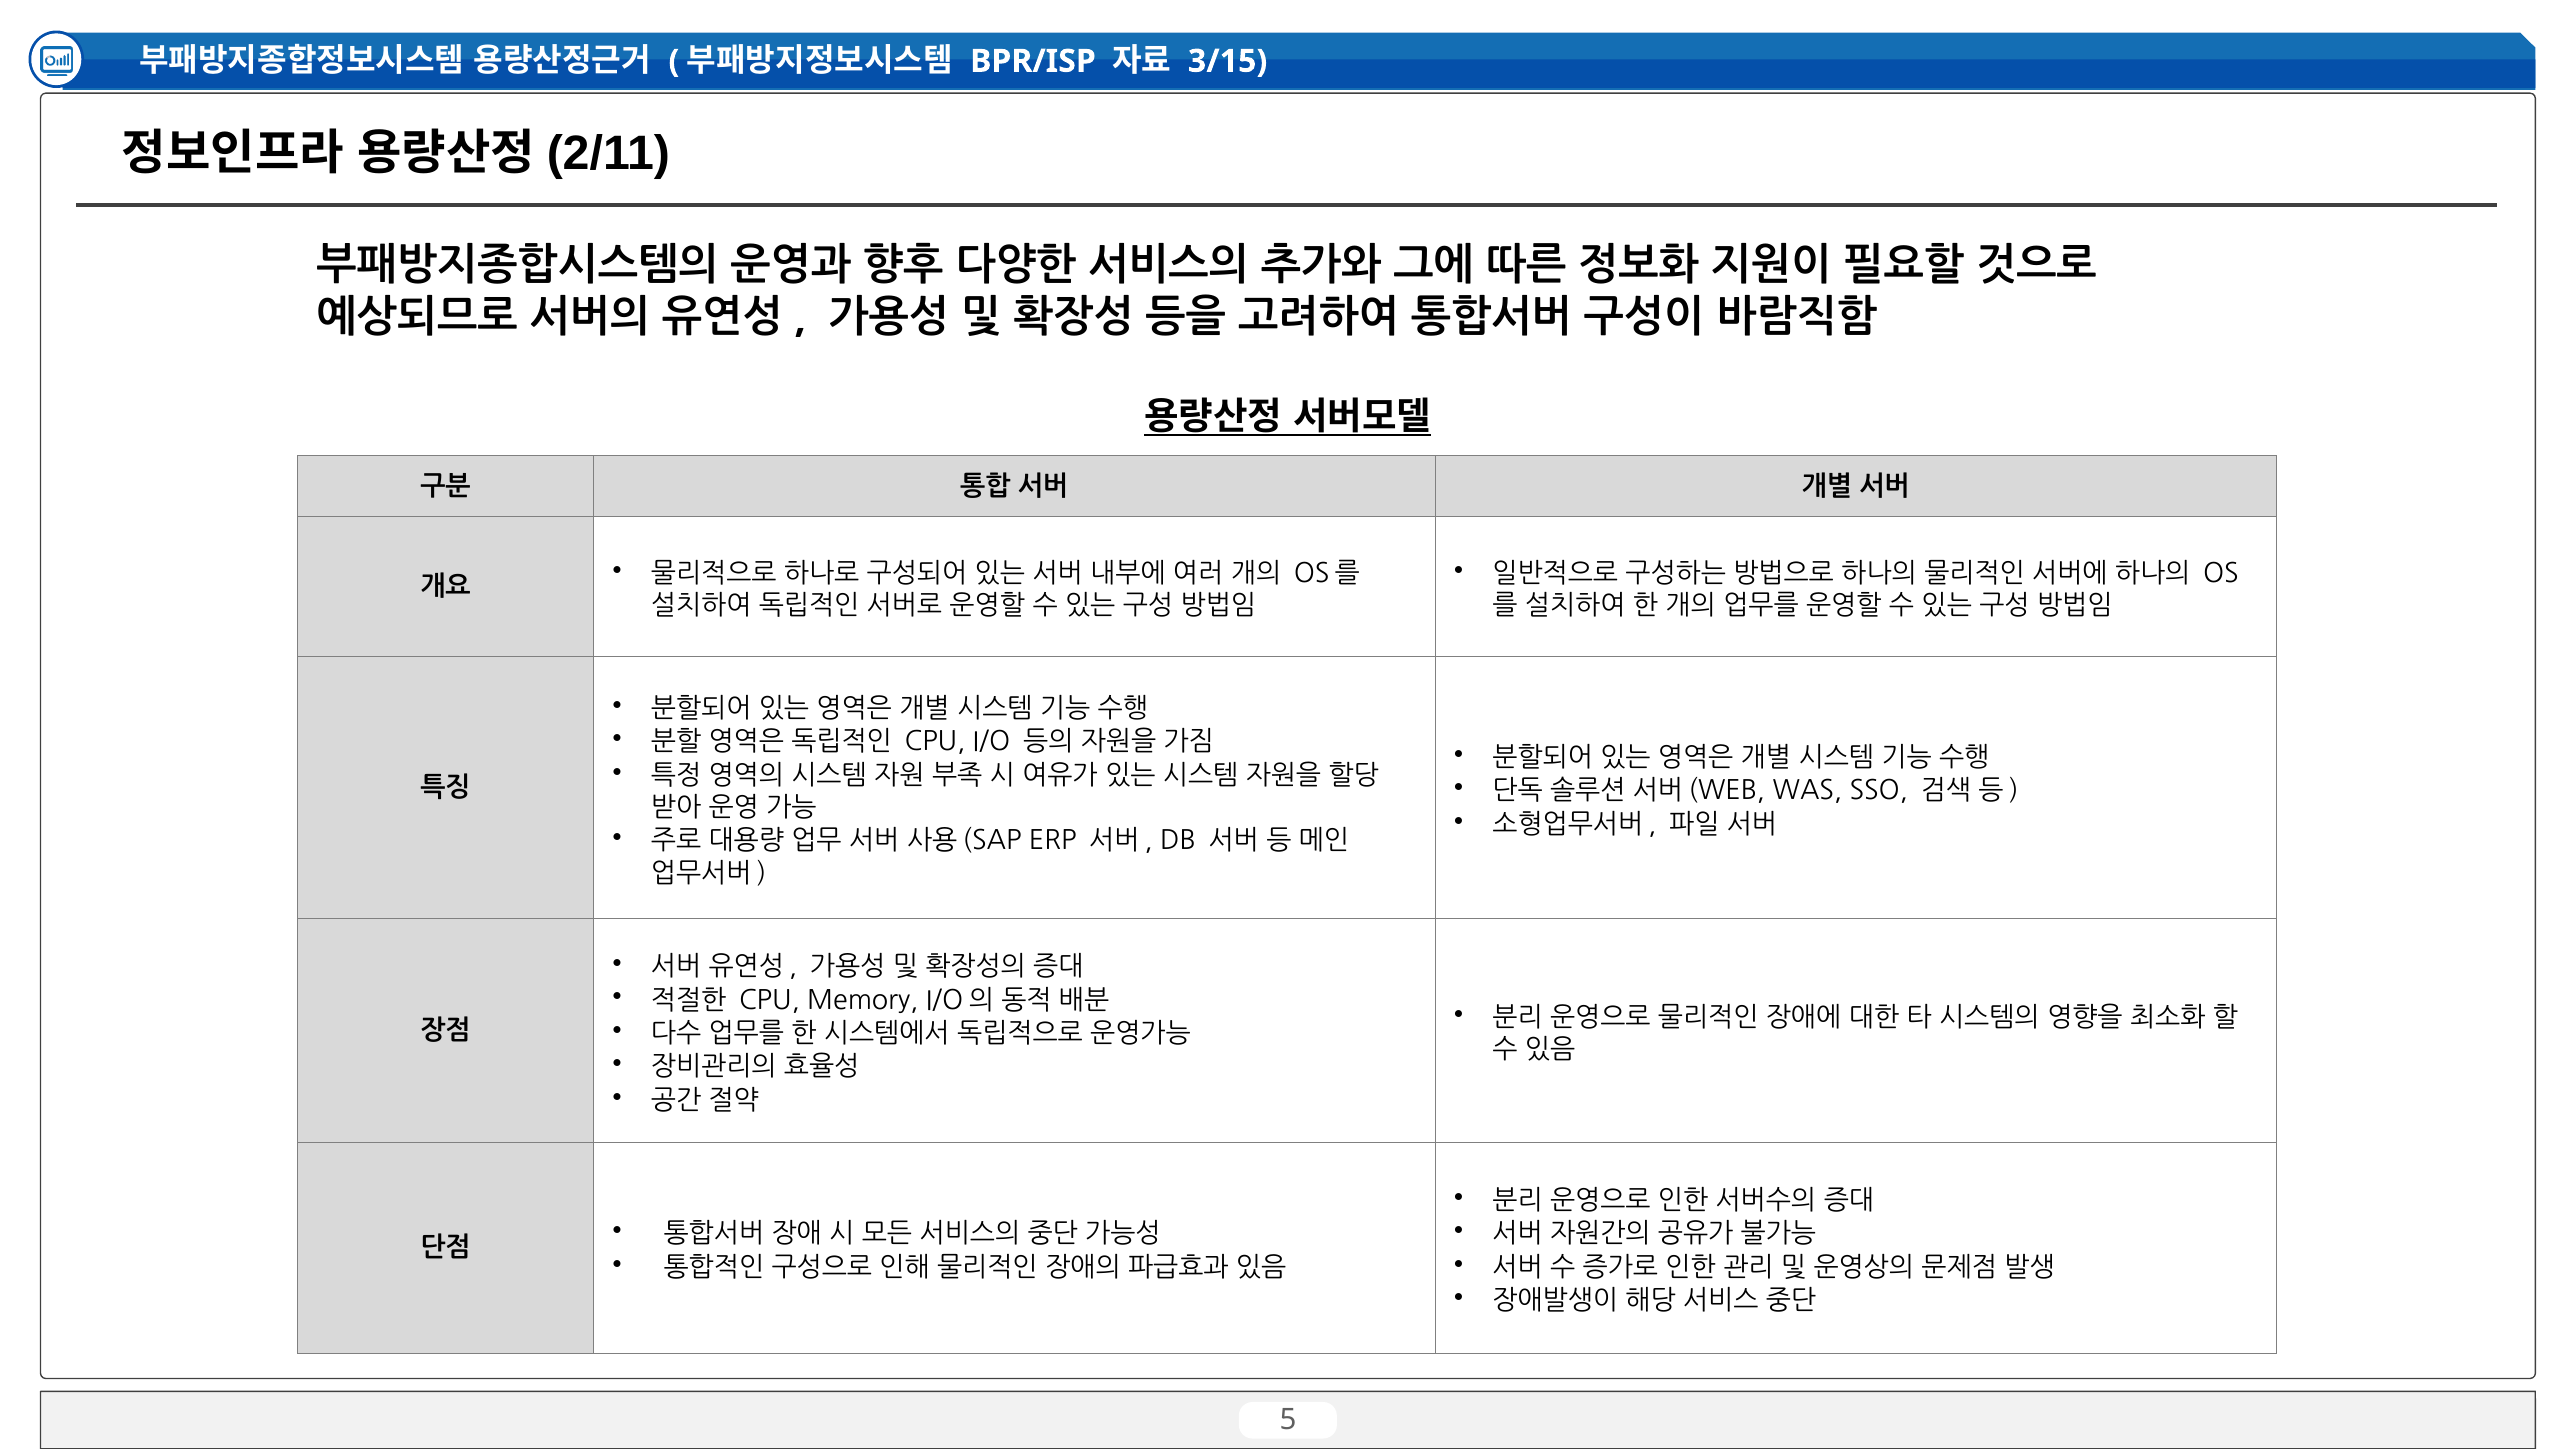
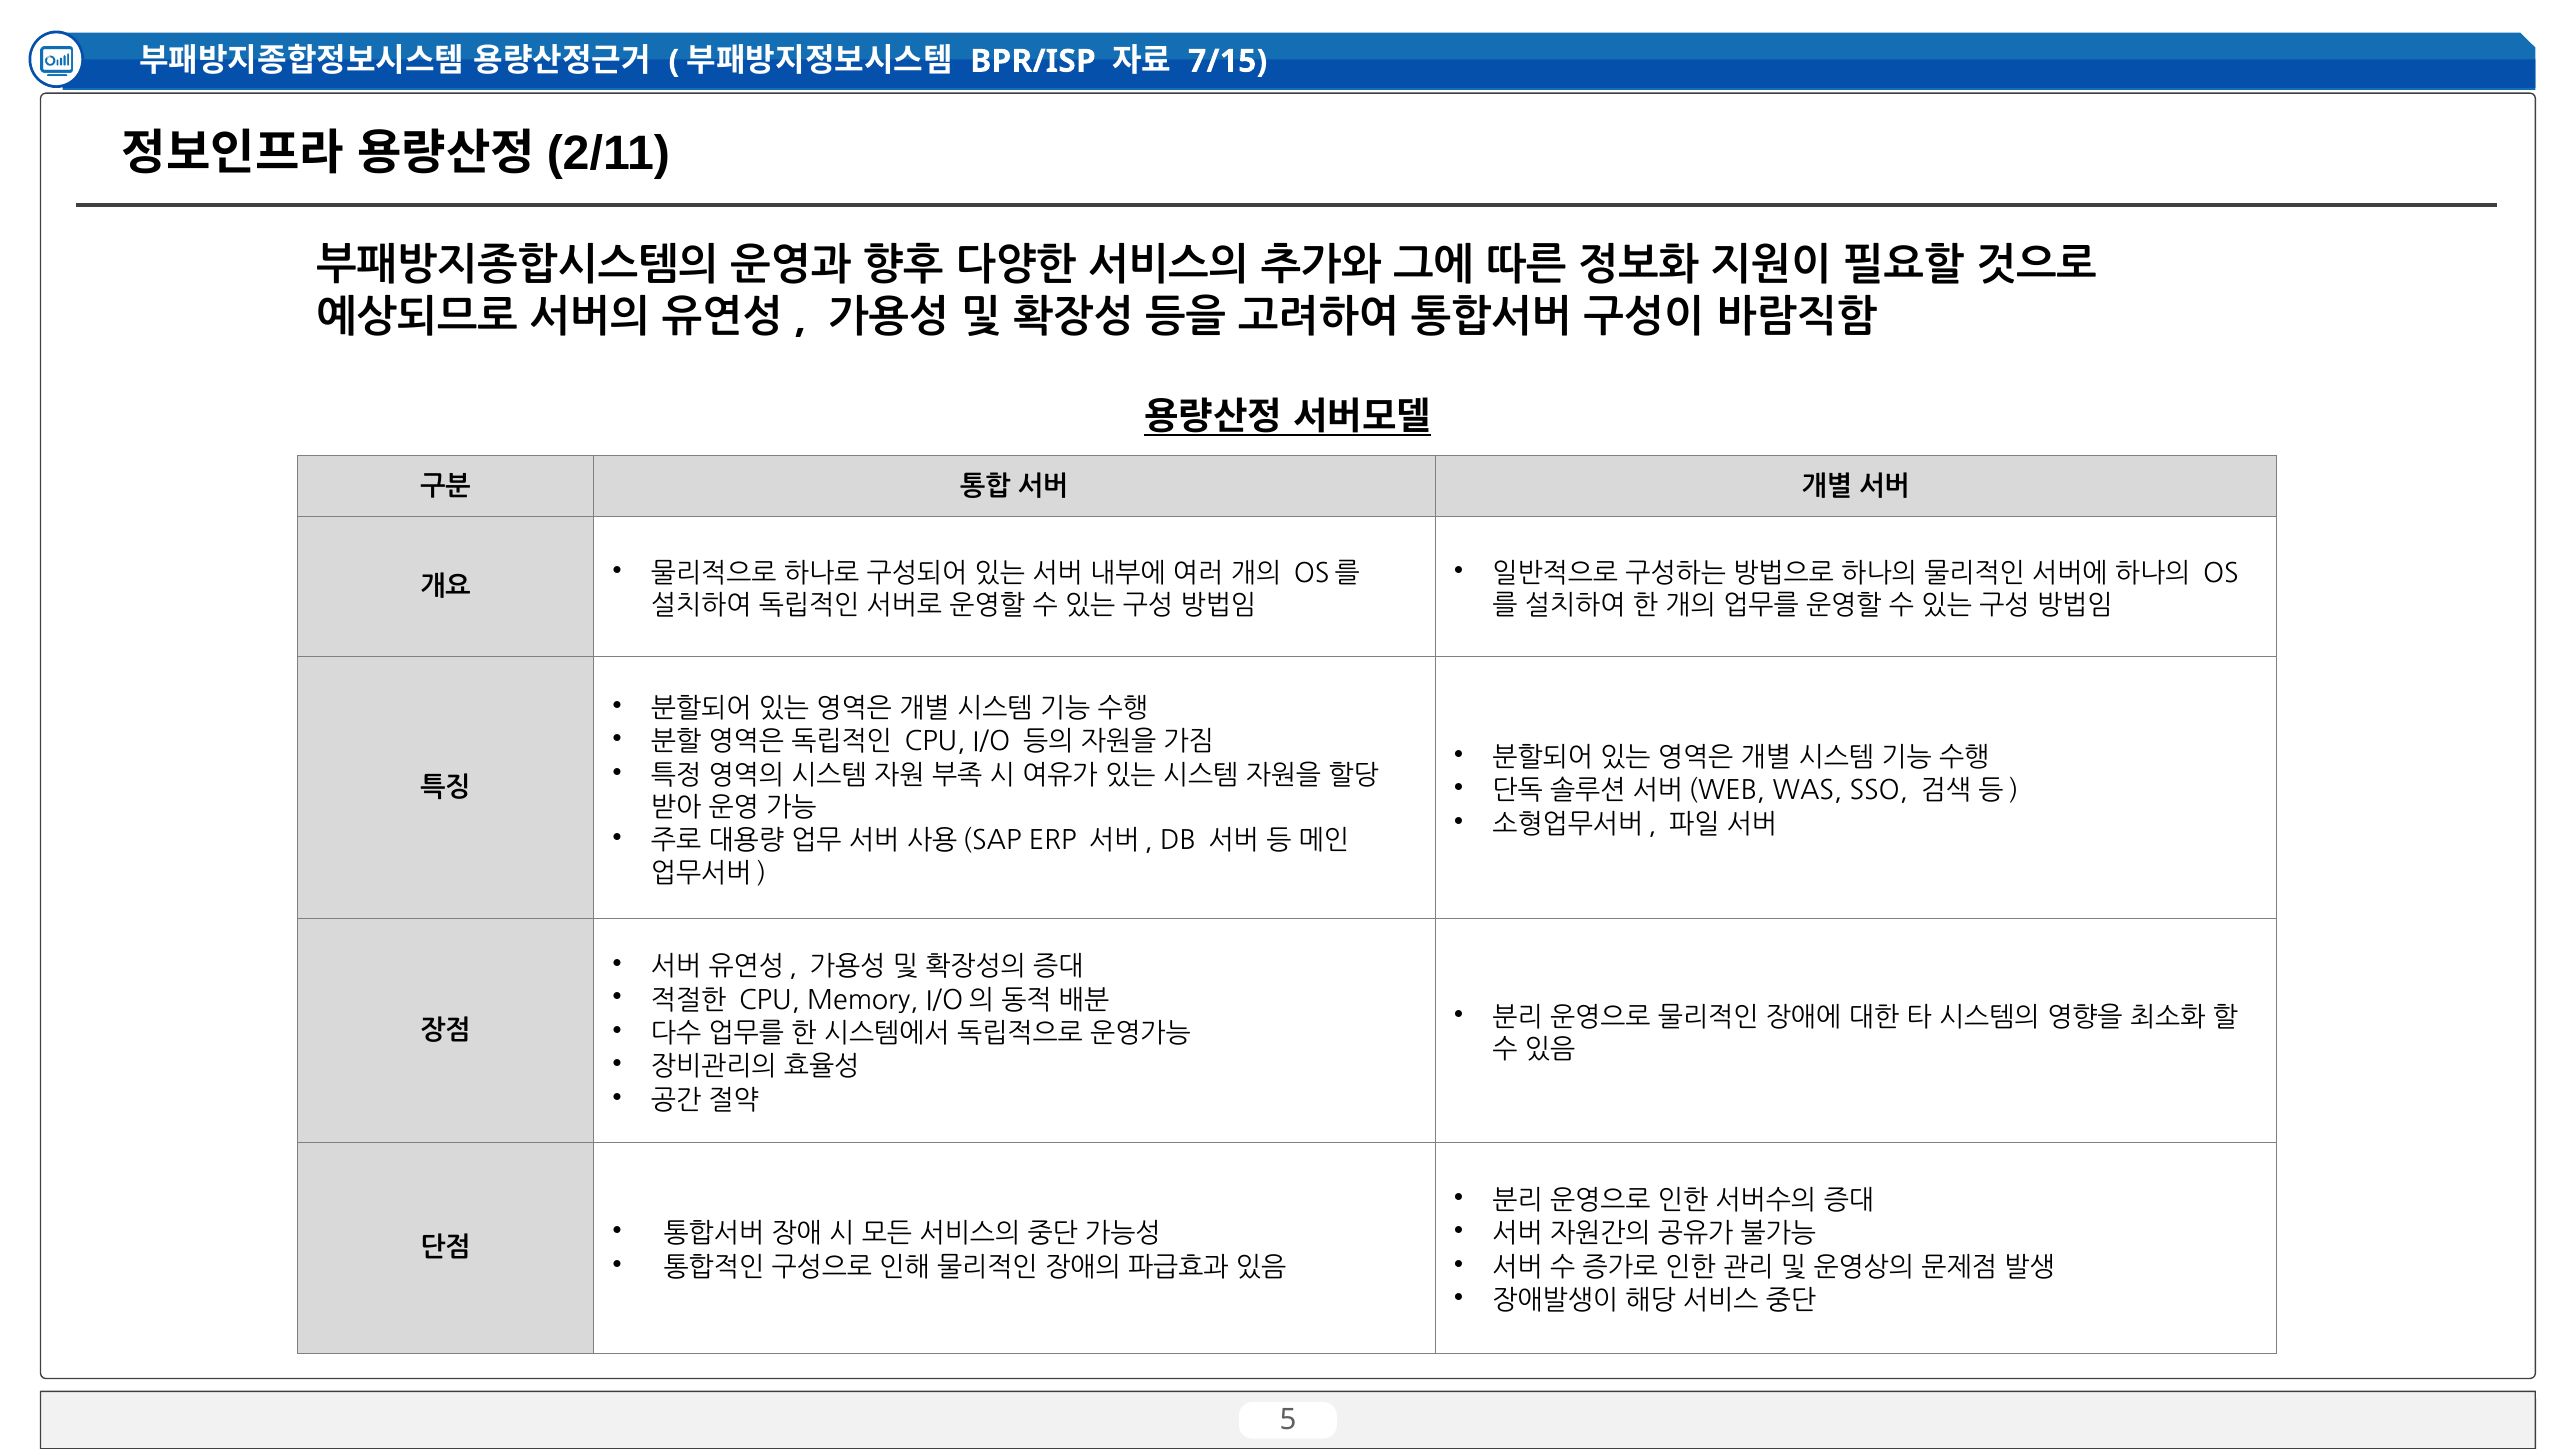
3/15: 3/15 -> 7/15 (1228, 61)
